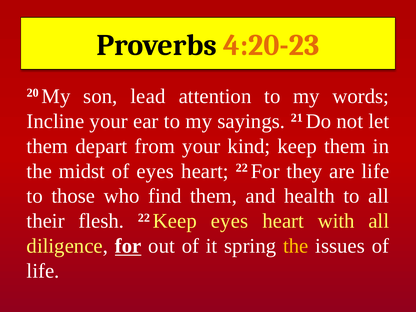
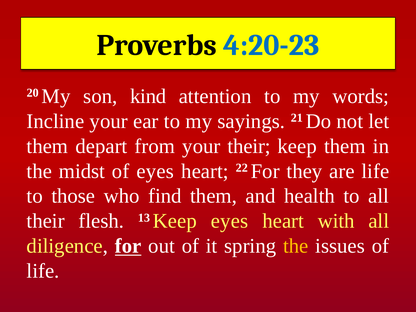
4:20-23 colour: orange -> blue (271, 45)
lead: lead -> kind (148, 96)
your kind: kind -> their (249, 146)
flesh 22: 22 -> 13 (144, 218)
